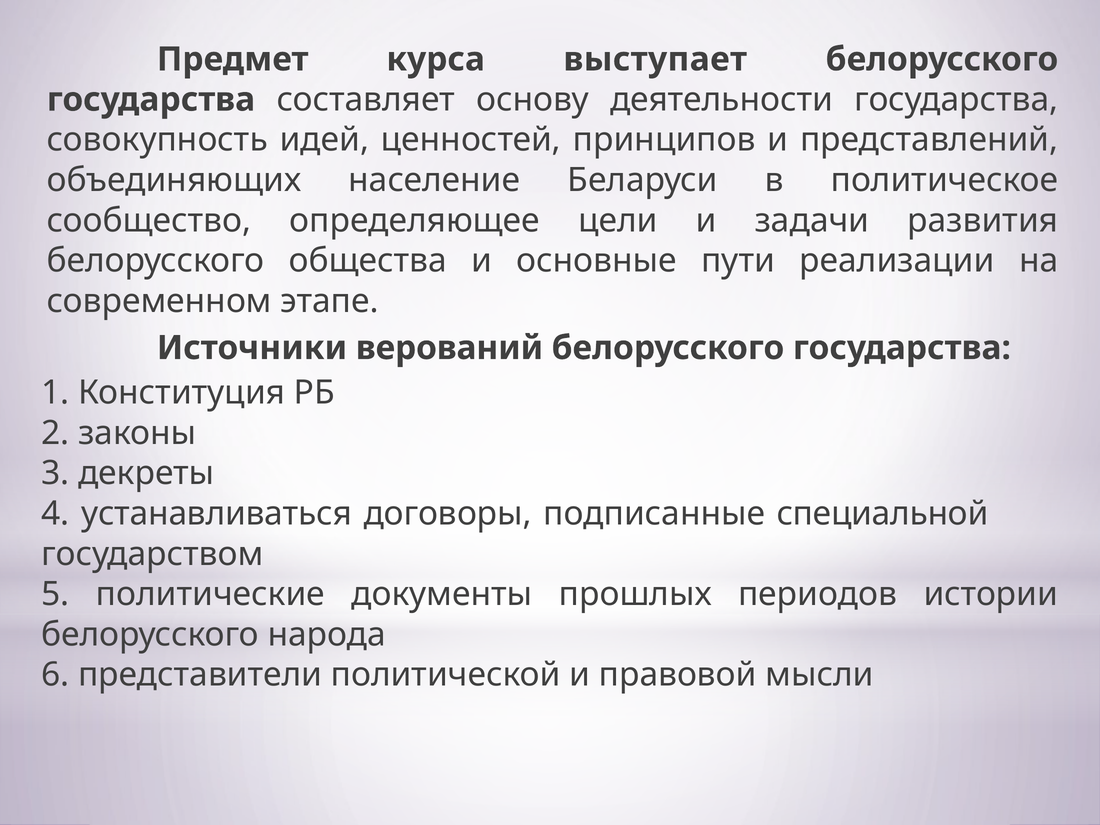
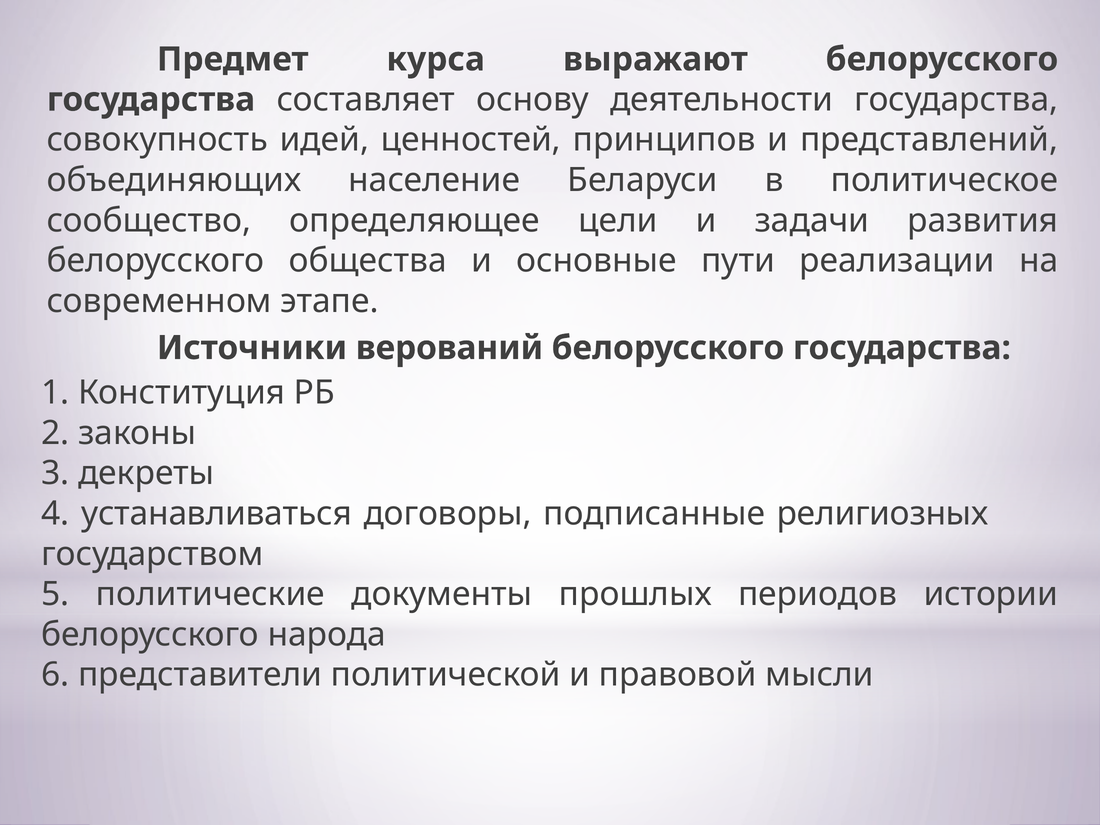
выступает: выступает -> выражают (655, 59)
специальной: специальной -> религиозных (883, 514)
